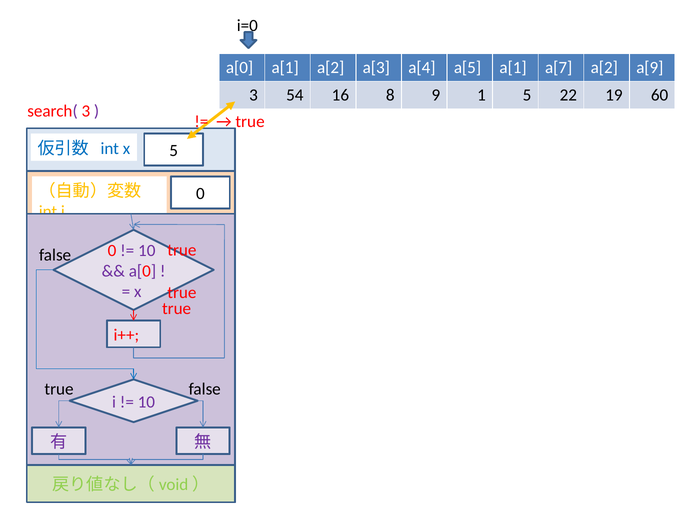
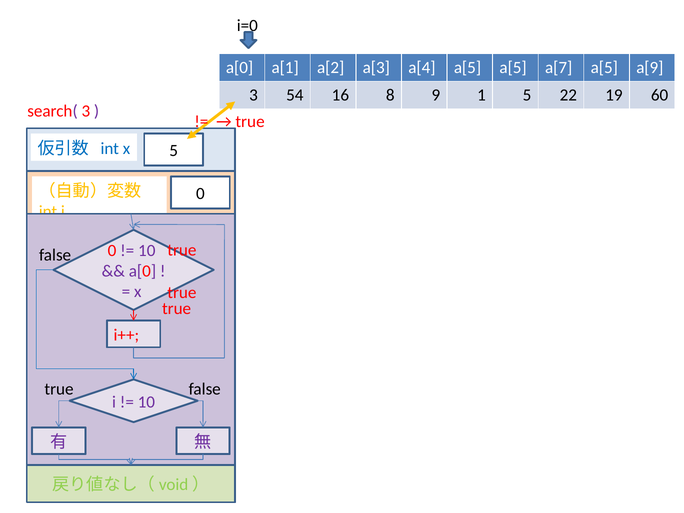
a[5 a[1: a[1 -> a[5 (513, 67)
a[7 a[2: a[2 -> a[5 (604, 67)
